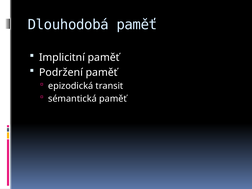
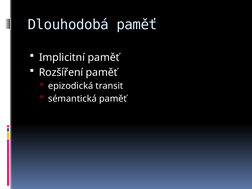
Podržení: Podržení -> Rozšíření (61, 72)
